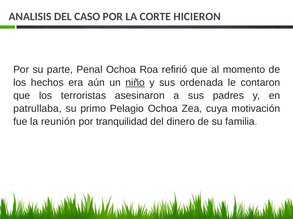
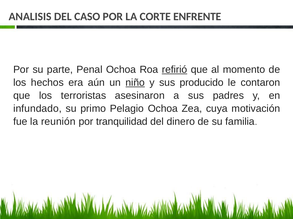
HICIERON: HICIERON -> ENFRENTE (197, 17)
refirió underline: none -> present (175, 70)
ordenada: ordenada -> producido (202, 83)
patrullaba: patrullaba -> infundado (37, 109)
